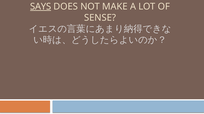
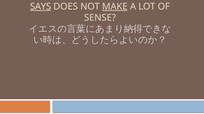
MAKE underline: none -> present (115, 7)
